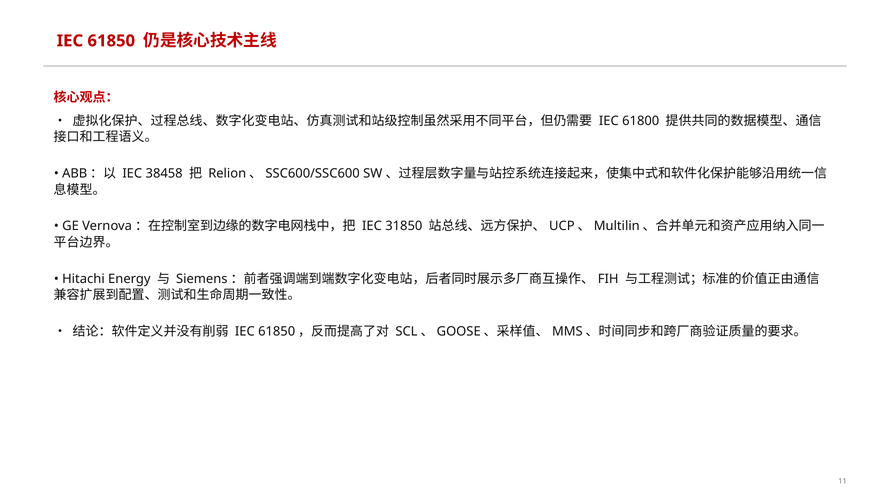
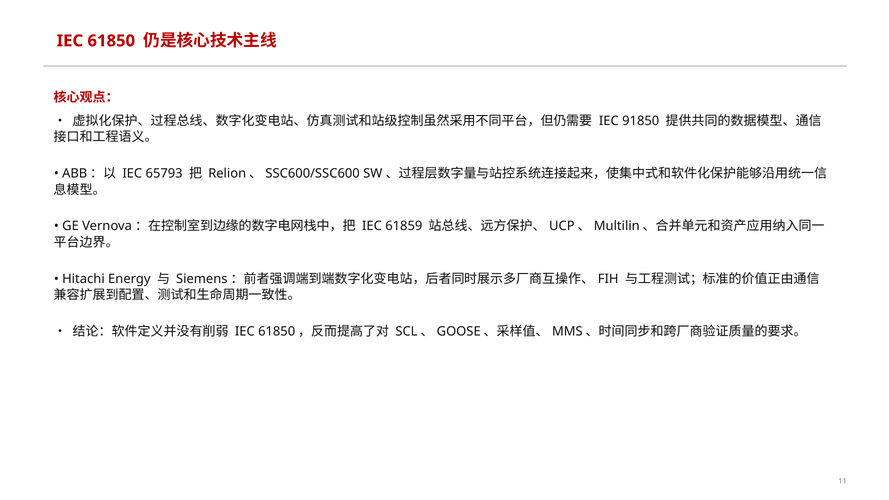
61800: 61800 -> 91850 (641, 121)
38458: 38458 -> 65793 (164, 173)
31850: 31850 -> 61859 (404, 226)
